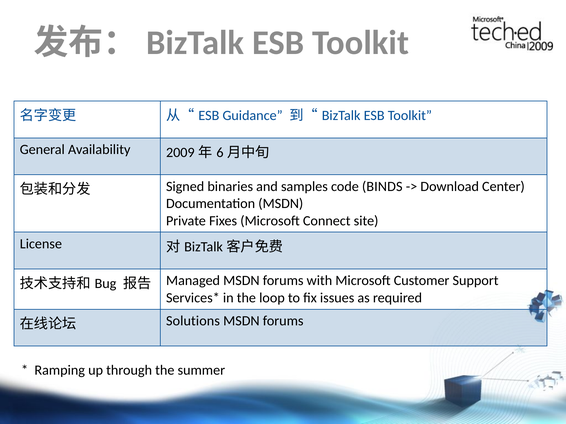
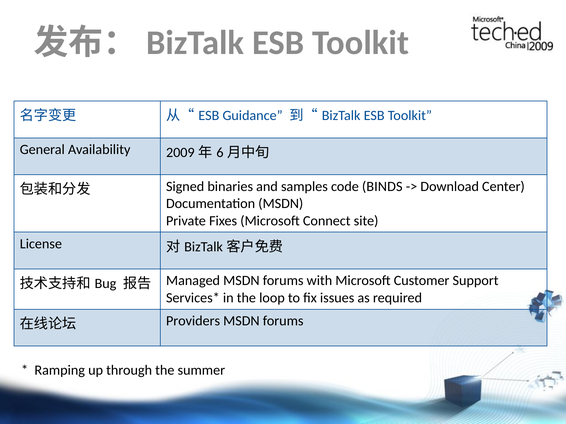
Solutions: Solutions -> Providers (193, 321)
